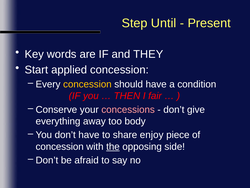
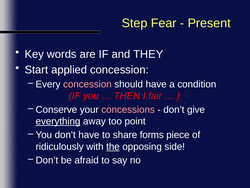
Until: Until -> Fear (164, 23)
concession colour: yellow -> pink (87, 84)
everything underline: none -> present (58, 121)
body: body -> point (135, 121)
enjoy: enjoy -> forms (152, 135)
concession: concession -> ridiculously (60, 146)
